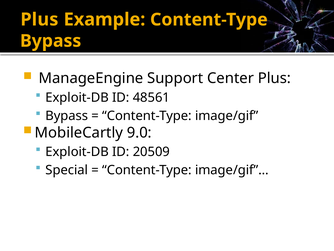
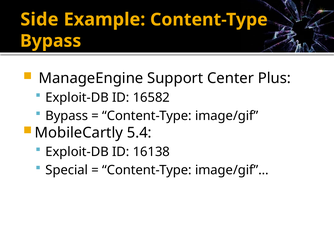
Plus: Plus -> Side (39, 19)
48561: 48561 -> 16582 (151, 97)
9.0: 9.0 -> 5.4 (139, 132)
20509: 20509 -> 16138 (151, 152)
